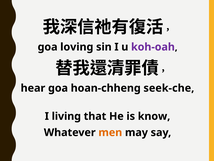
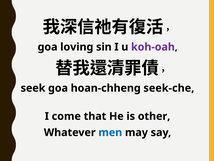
hear: hear -> seek (33, 88)
living: living -> come (66, 116)
know: know -> other (154, 116)
men colour: orange -> blue (110, 132)
